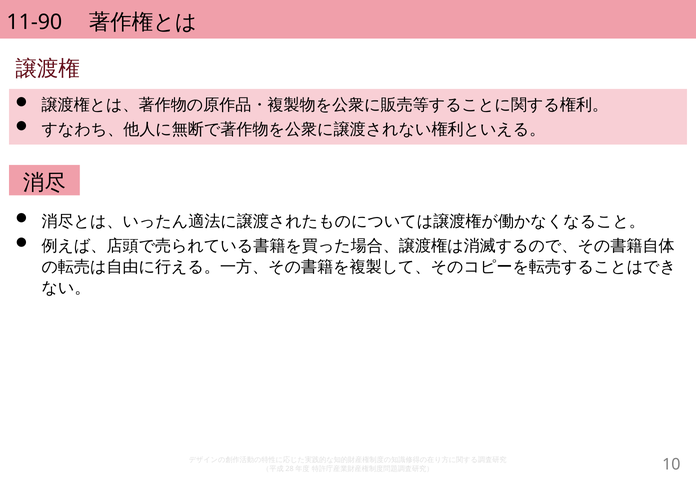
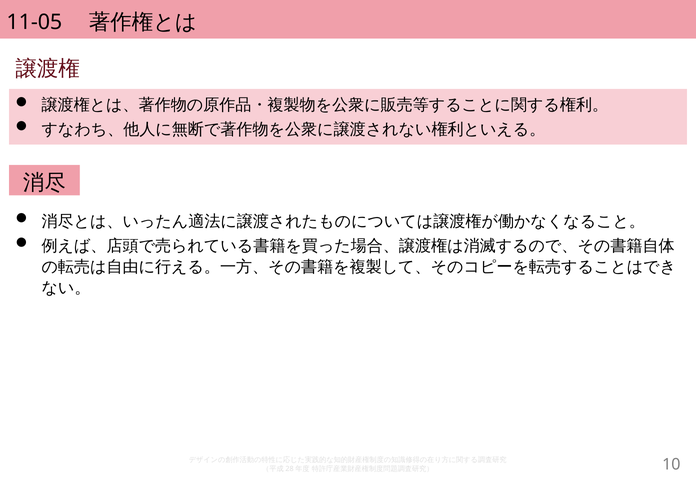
11-90: 11-90 -> 11-05 (34, 22)
